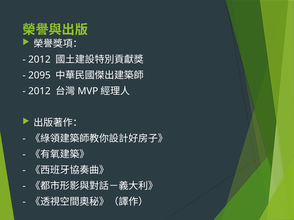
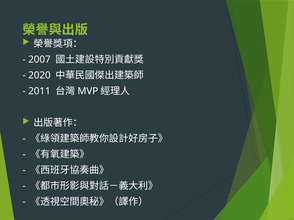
2012: 2012 -> 2007 (39, 60)
2095: 2095 -> 2020 (39, 75)
2012: 2012 -> 2011 (39, 91)
